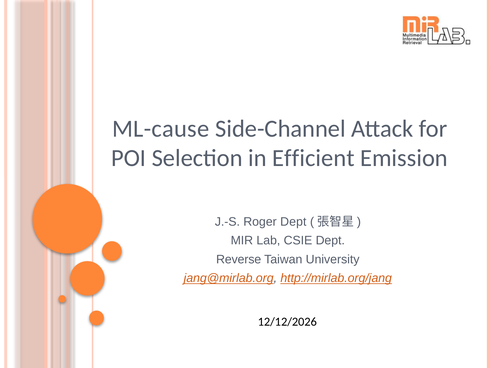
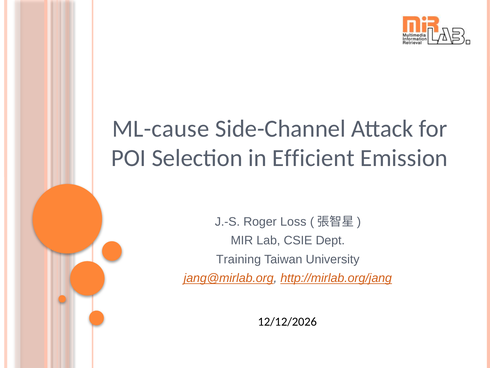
Roger Dept: Dept -> Loss (293, 221)
Reverse: Reverse -> Training (239, 259)
